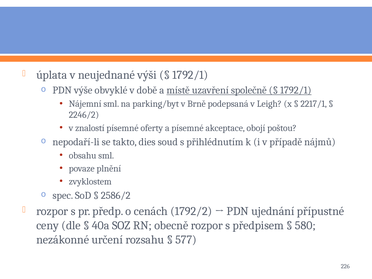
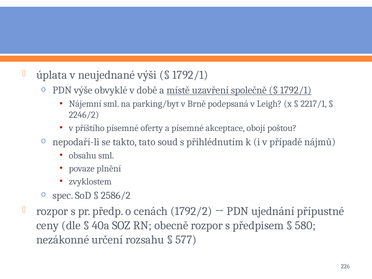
znalostí: znalostí -> příštího (90, 128)
dies: dies -> tato (147, 142)
